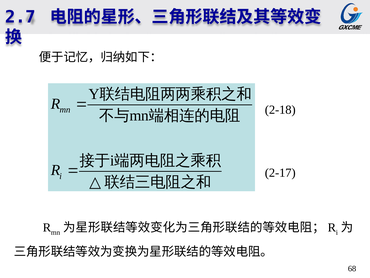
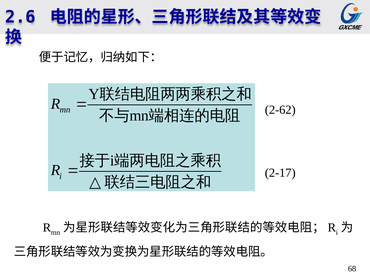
2.7: 2.7 -> 2.6 (20, 17)
2-18: 2-18 -> 2-62 (280, 110)
